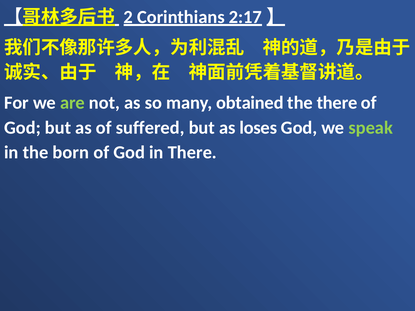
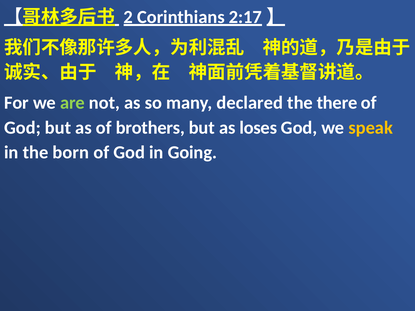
obtained: obtained -> declared (250, 103)
suffered: suffered -> brothers (150, 128)
speak colour: light green -> yellow (371, 128)
in There: There -> Going (192, 153)
